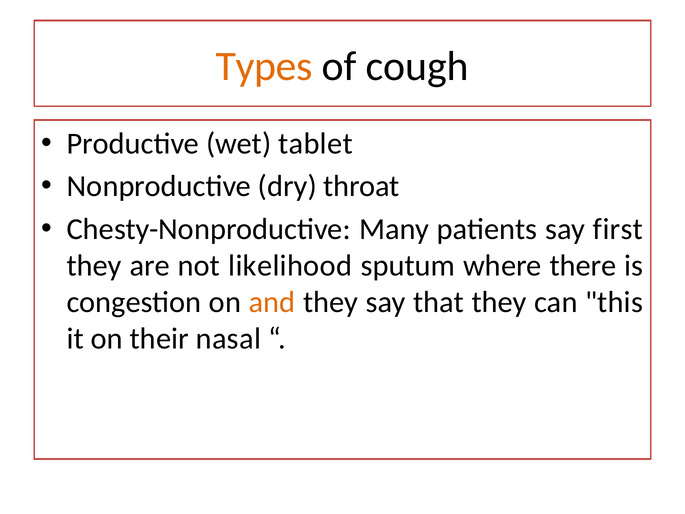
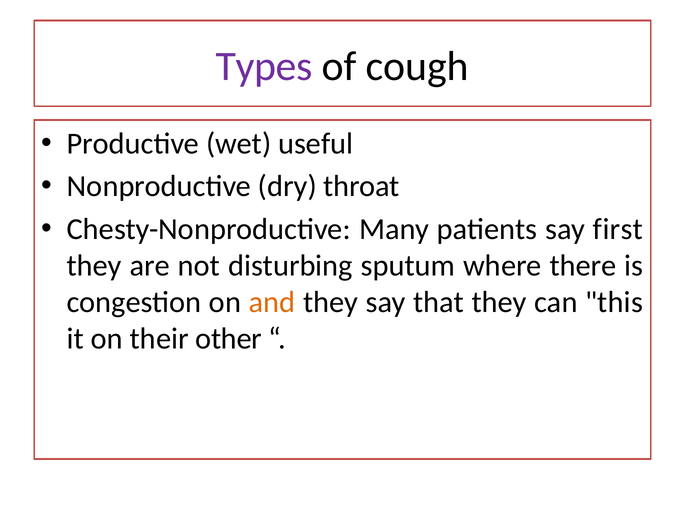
Types colour: orange -> purple (264, 66)
tablet: tablet -> useful (316, 144)
likelihood: likelihood -> disturbing (290, 266)
nasal: nasal -> other (229, 339)
